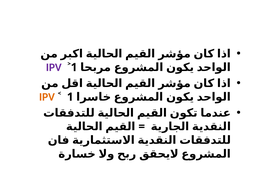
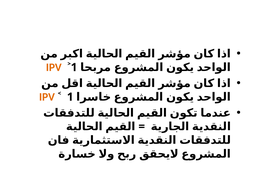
IPV colour: purple -> orange (54, 67)
